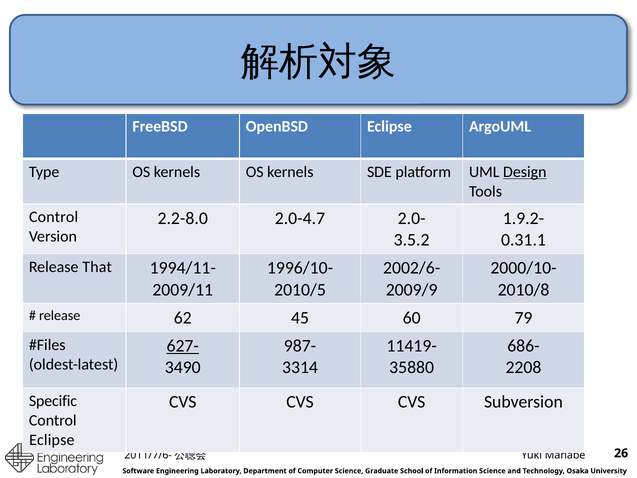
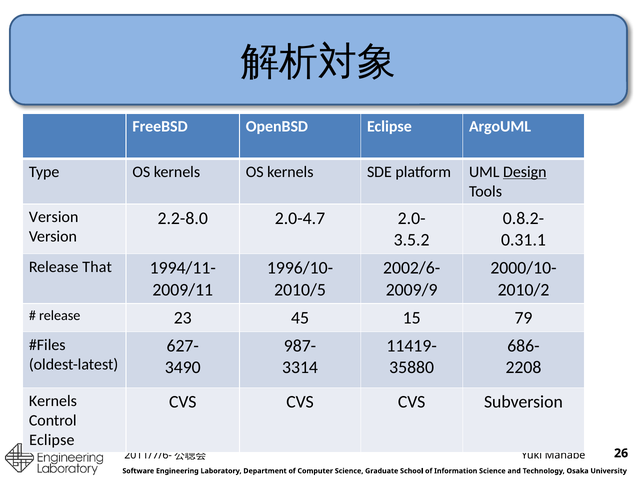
Control: Control -> Version (54, 217)
1.9.2-: 1.9.2- -> 0.8.2- (523, 218)
2010/8: 2010/8 -> 2010/2 (523, 290)
62: 62 -> 23 (183, 318)
60: 60 -> 15 (412, 318)
627- underline: present -> none (183, 346)
Specific: Specific -> Kernels (53, 401)
